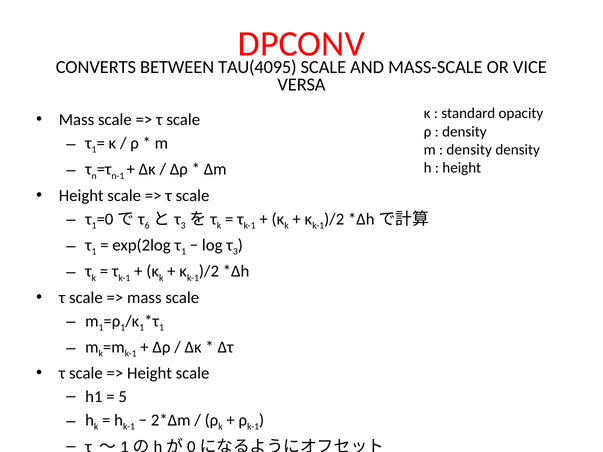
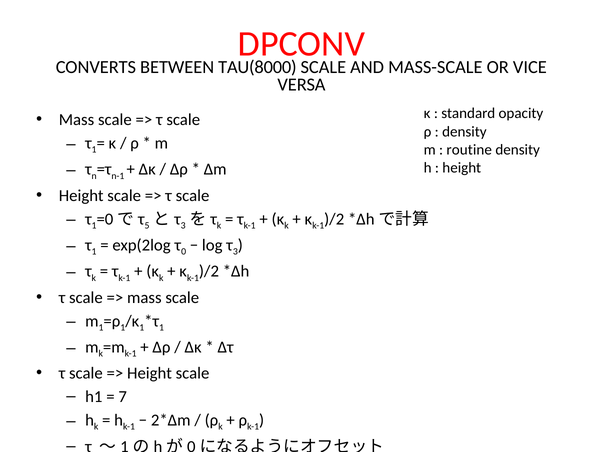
TAU(4095: TAU(4095 -> TAU(8000 (257, 67)
density: density -> routine (469, 150)
6: 6 -> 5 (147, 226)
exp(2log τ 1: 1 -> 0 (184, 252)
5: 5 -> 7 (123, 397)
